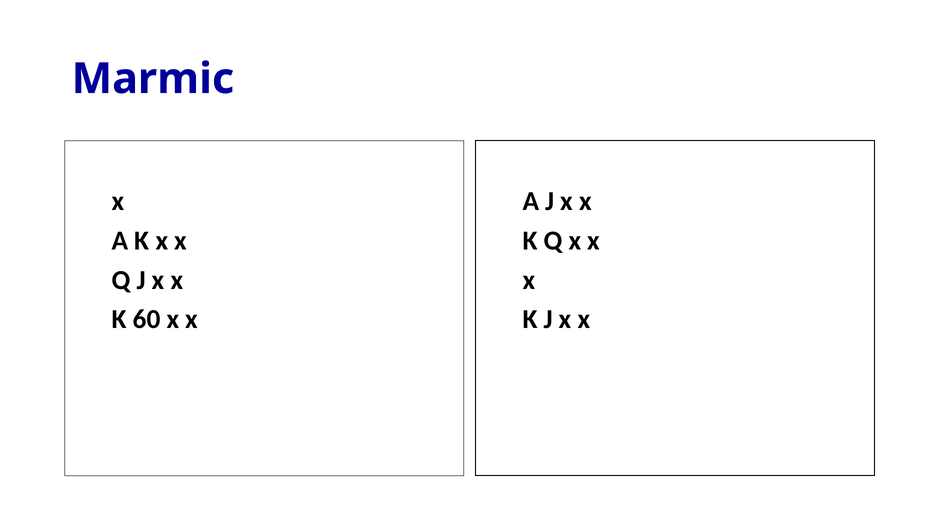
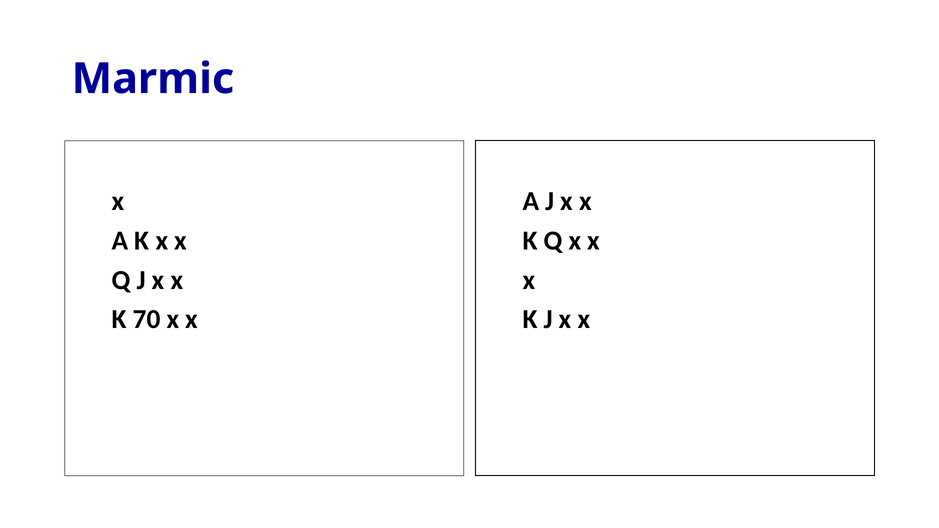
60: 60 -> 70 (147, 320)
